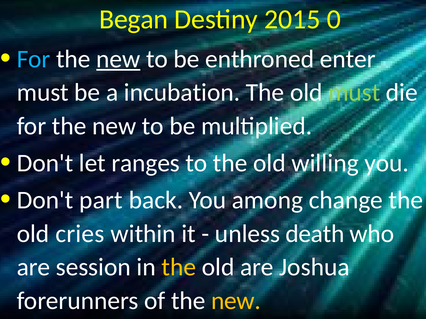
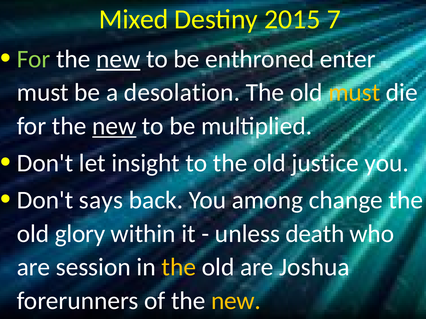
Began: Began -> Mixed (134, 19)
0: 0 -> 7 (334, 19)
For colour: light blue -> light green (34, 59)
incubation: incubation -> desolation (182, 93)
must colour: light green -> yellow (354, 93)
new underline: none -> present (114, 126)
ranges: ranges -> insight (146, 163)
willing: willing -> justice (325, 163)
part: part -> says (101, 200)
cries: cries -> glory (80, 234)
